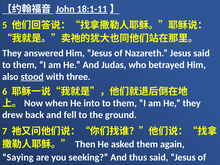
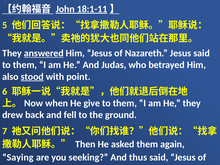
answered underline: none -> present (44, 53)
three: three -> point (78, 77)
into: into -> give (92, 103)
